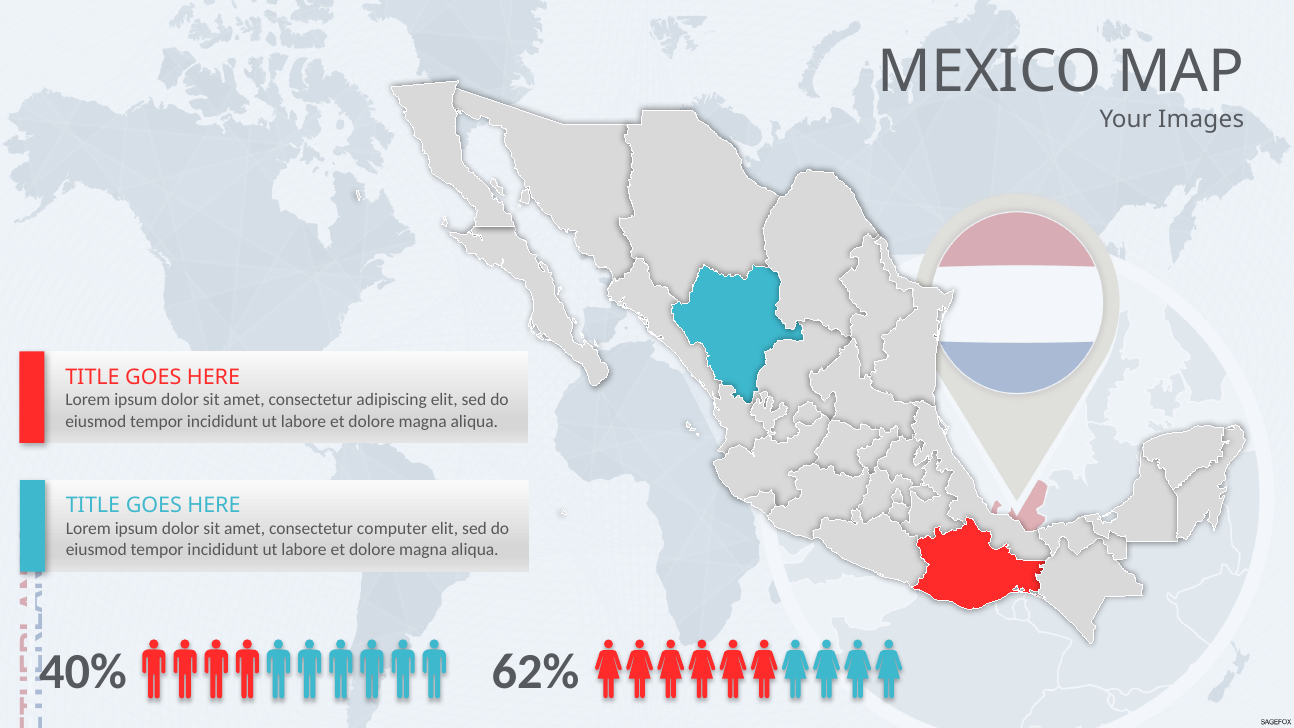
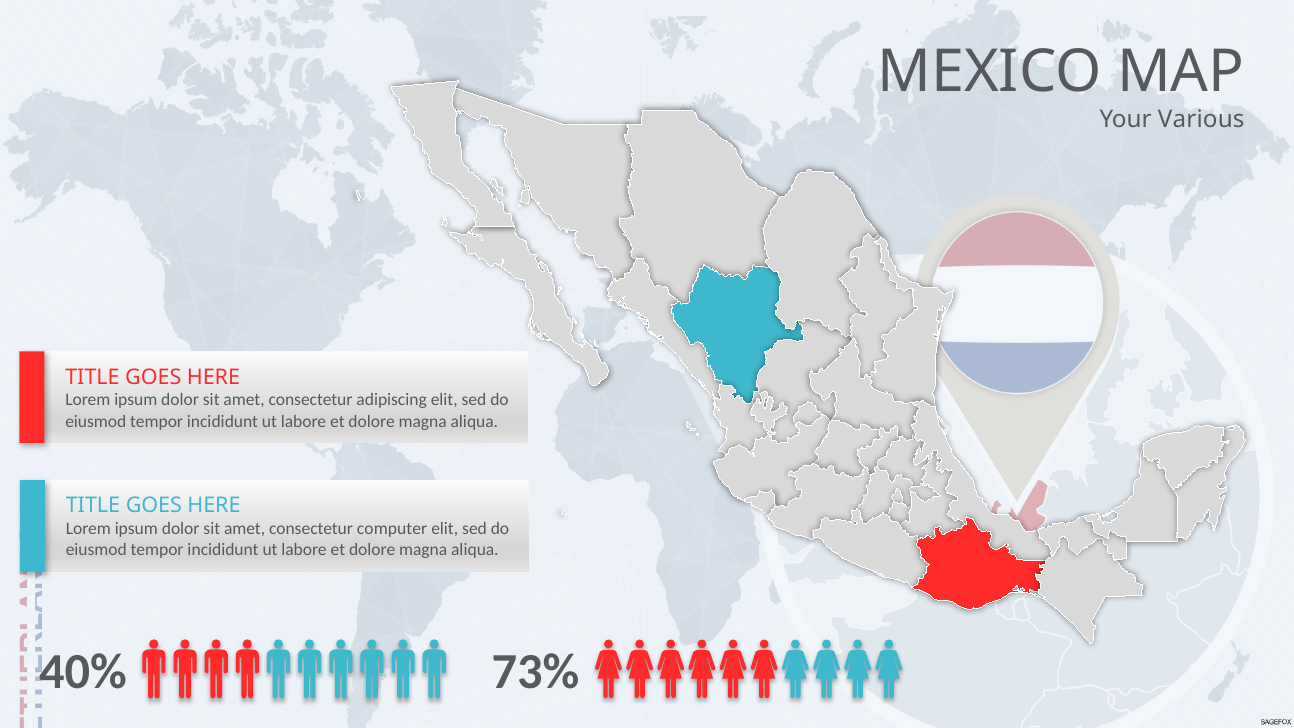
Images: Images -> Various (1201, 120)
62%: 62% -> 73% (536, 672)
